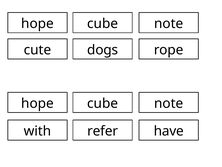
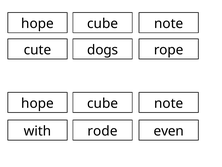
refer: refer -> rode (103, 131)
have: have -> even (169, 131)
